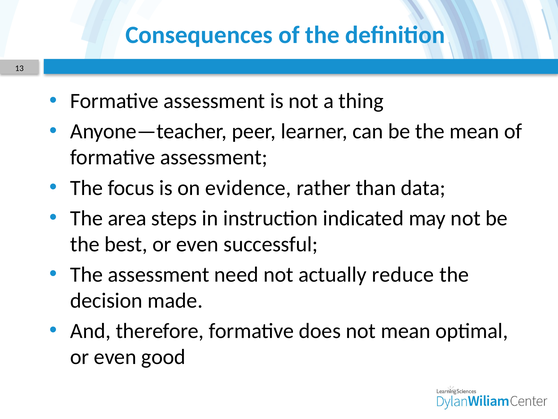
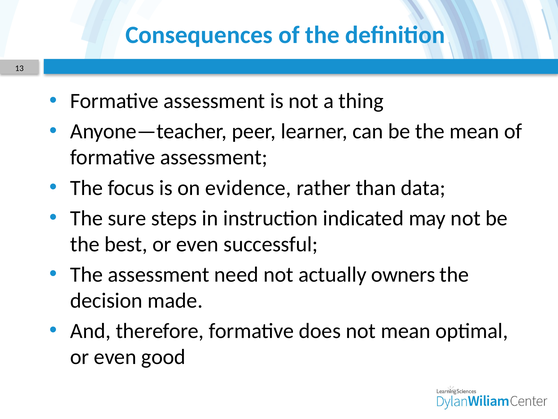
area: area -> sure (127, 218)
reduce: reduce -> owners (403, 274)
